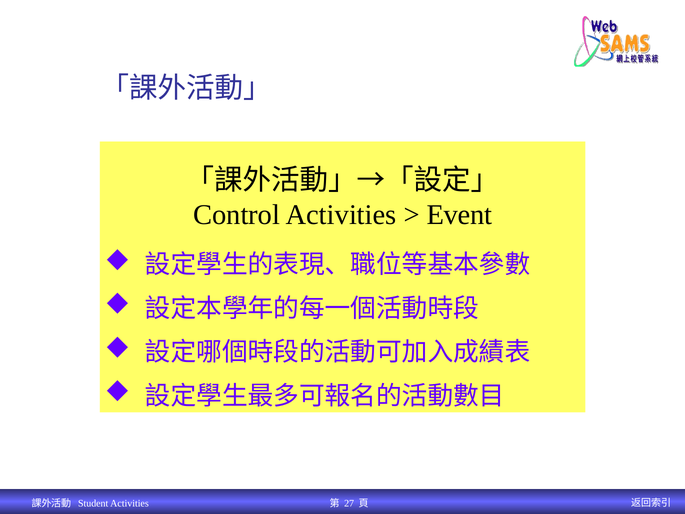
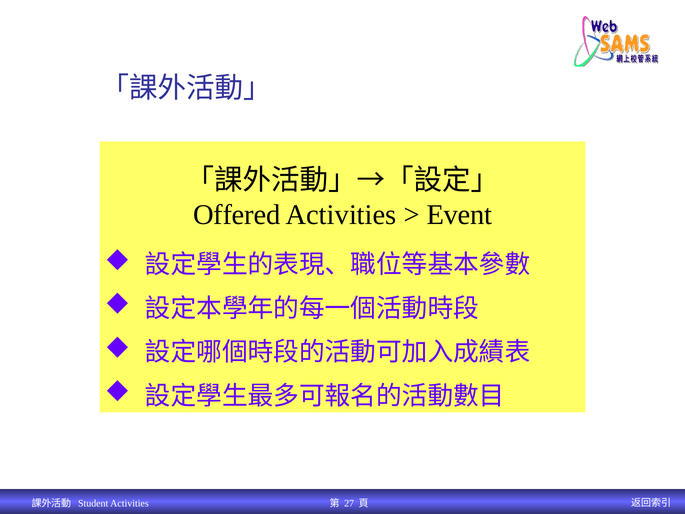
Control: Control -> Offered (237, 215)
